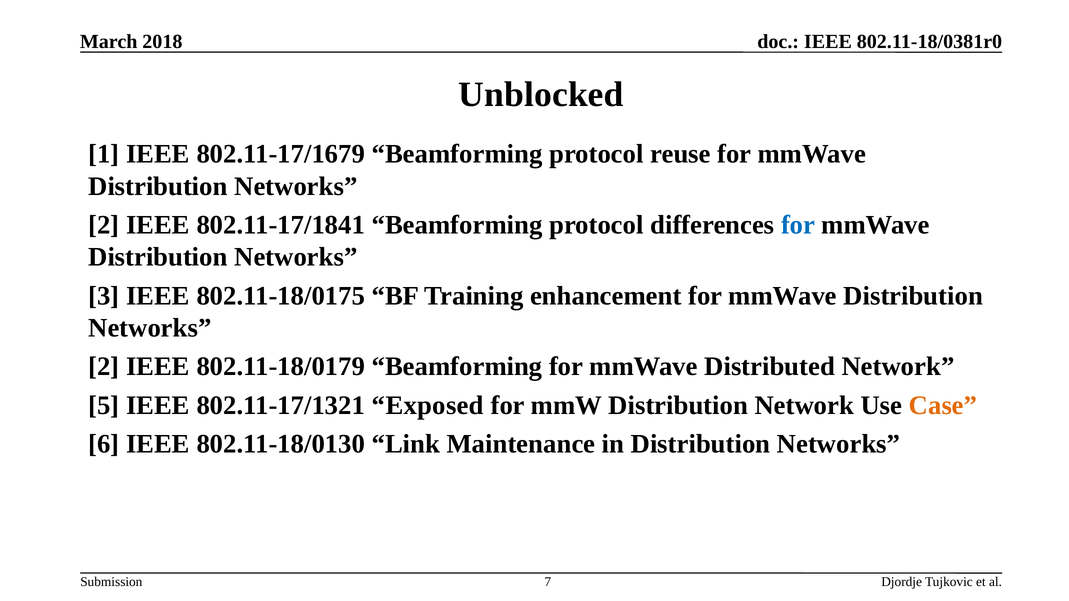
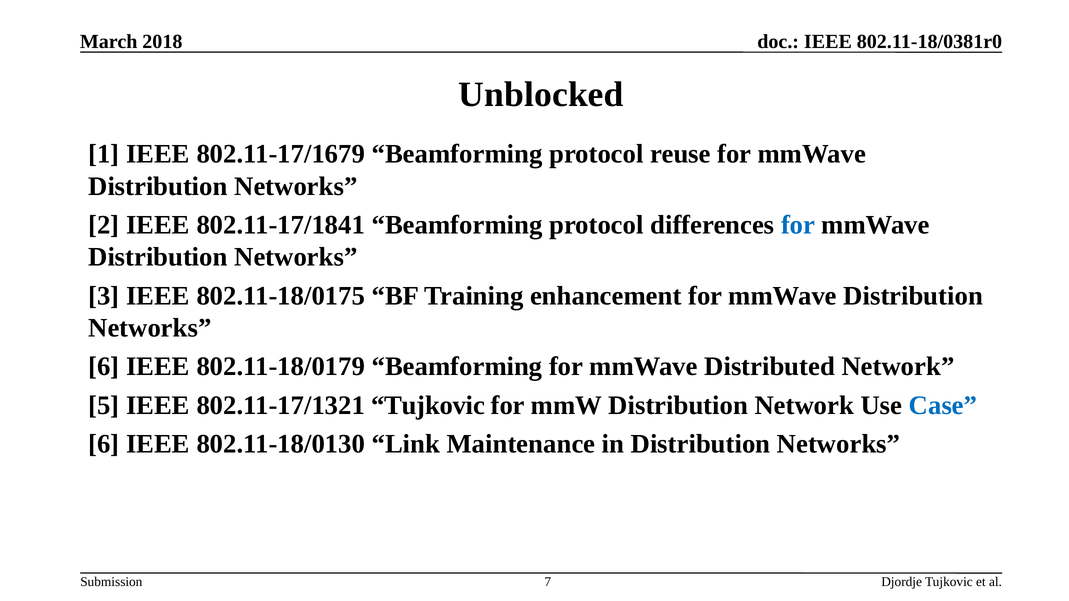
2: 2 -> 6 (104, 367)
802.11-17/1321 Exposed: Exposed -> Tujkovic (428, 405)
Case colour: orange -> blue (943, 405)
